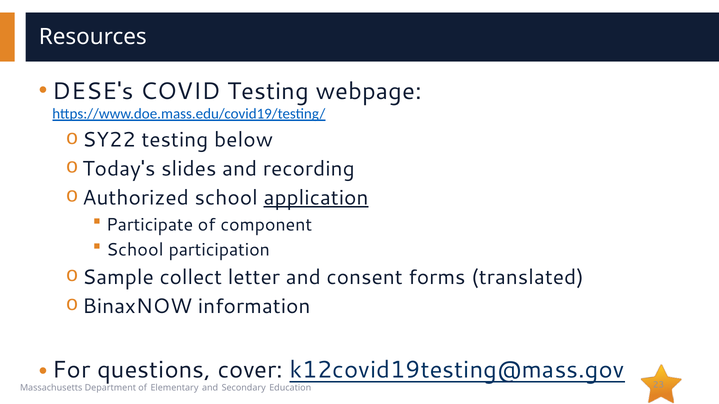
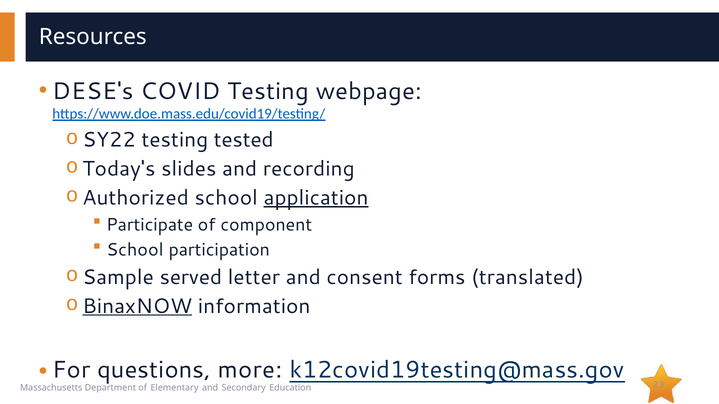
below: below -> tested (244, 140)
collect: collect -> served (191, 278)
BinaxNOW underline: none -> present (137, 306)
cover: cover -> more (250, 370)
